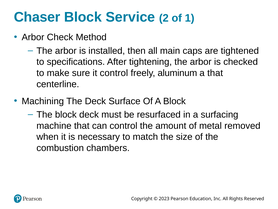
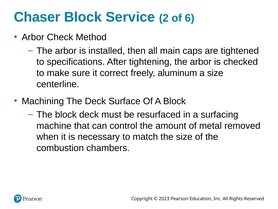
1: 1 -> 6 (190, 18)
it control: control -> correct (114, 73)
a that: that -> size (215, 73)
